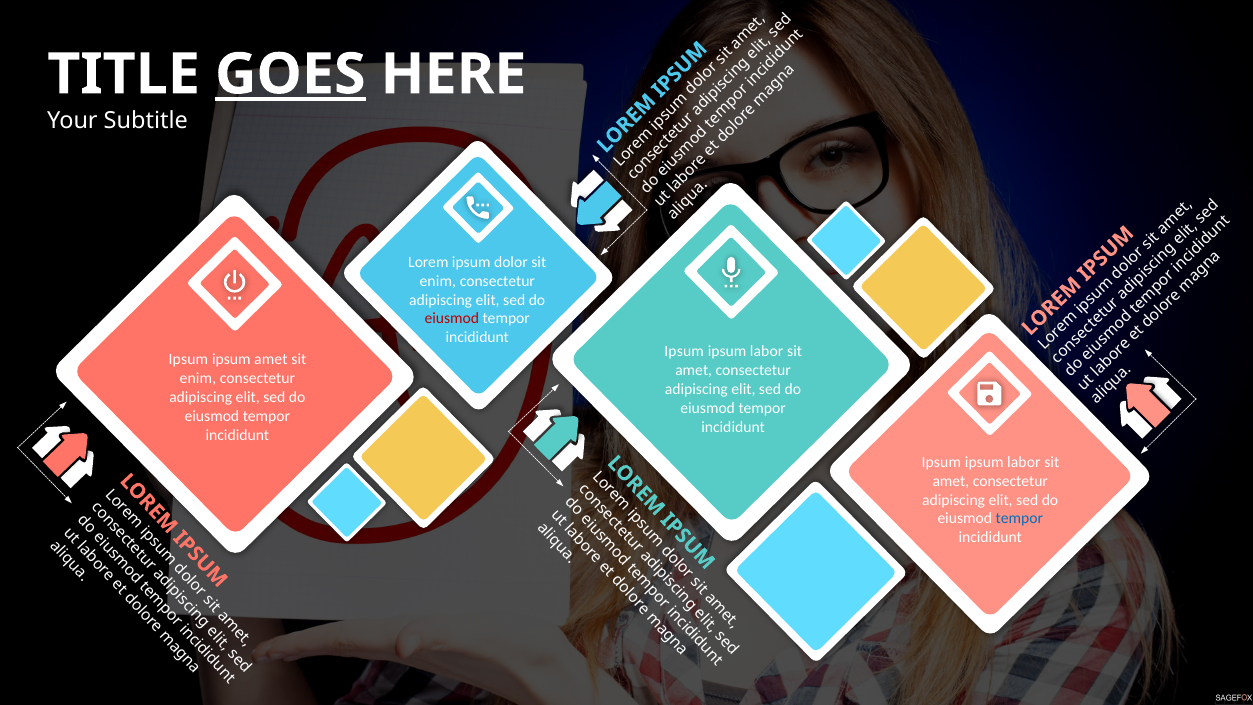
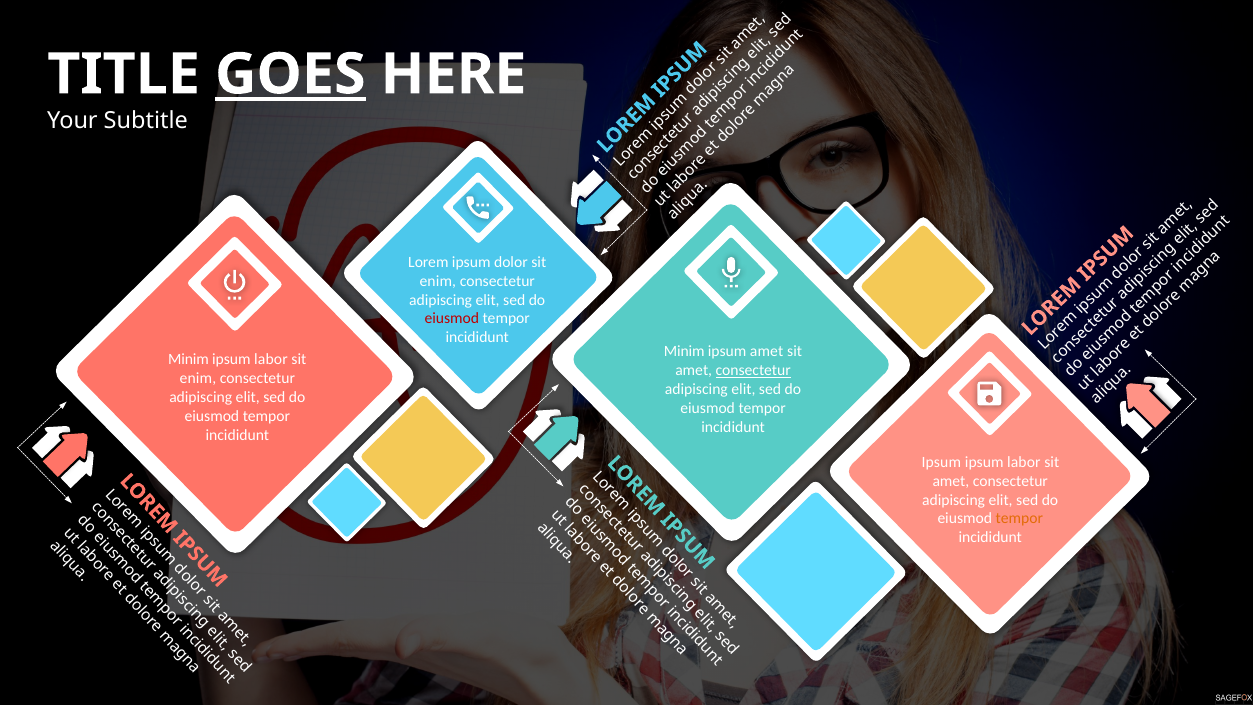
Ipsum: Ipsum -> Minim (684, 352)
labor: labor -> amet (767, 352)
Ipsum: Ipsum -> Minim (189, 360)
amet: amet -> labor (271, 360)
consectetur underline: none -> present (753, 370)
tempor colour: blue -> orange (1019, 519)
